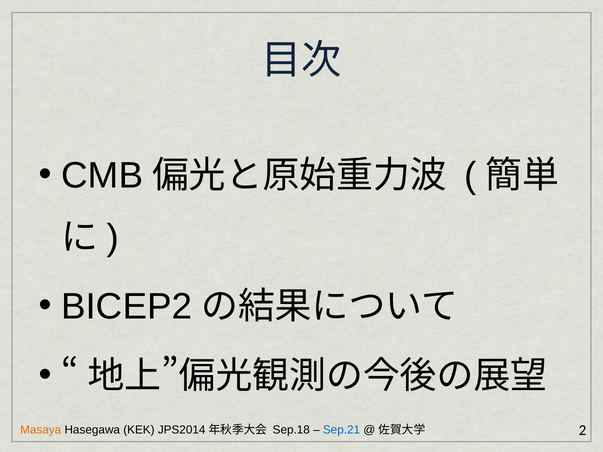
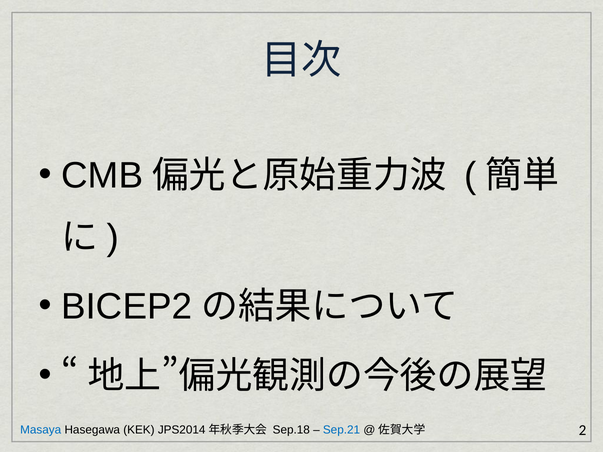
Masaya colour: orange -> blue (41, 430)
